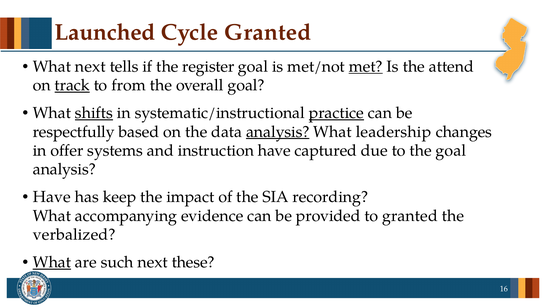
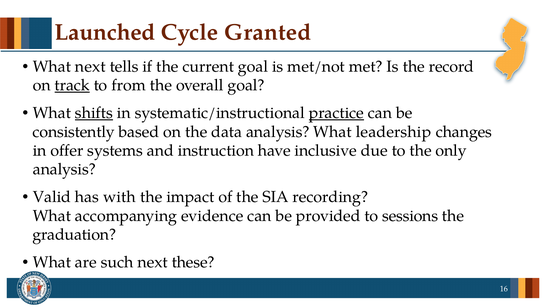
register: register -> current (208, 67)
met underline: present -> none (366, 67)
attend: attend -> record (451, 67)
respectfully: respectfully -> consistently (74, 132)
analysis underline: present -> none (278, 132)
captured: captured -> inclusive (326, 151)
the goal: goal -> only (451, 151)
Have: Have -> Valid (52, 197)
keep: keep -> with (119, 197)
to granted: granted -> sessions (410, 216)
verbalized: verbalized -> graduation (74, 235)
What underline: present -> none (52, 262)
